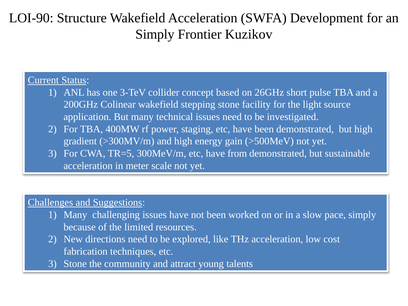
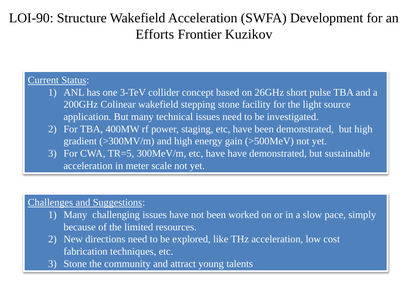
Simply: Simply -> Efforts (155, 34)
have from: from -> have (237, 154)
